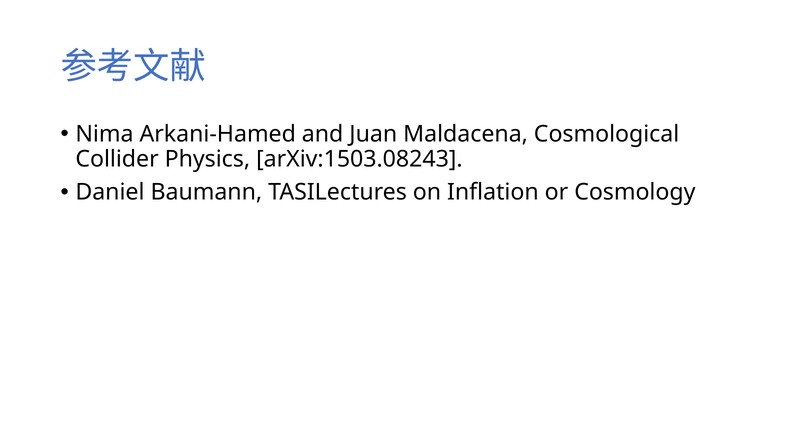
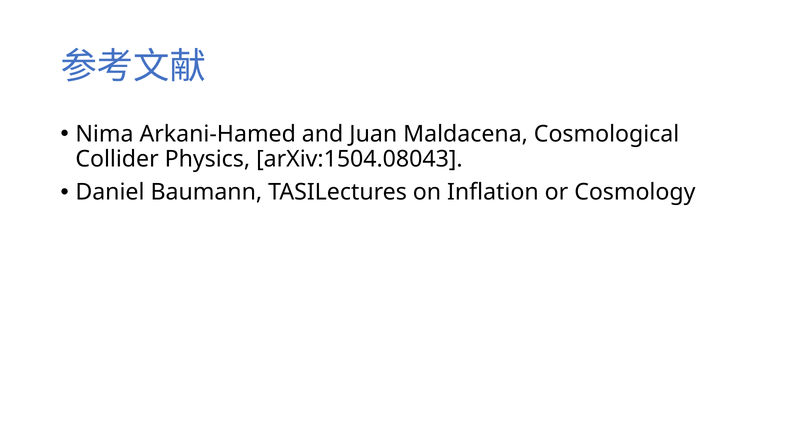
arXiv:1503.08243: arXiv:1503.08243 -> arXiv:1504.08043 (359, 159)
